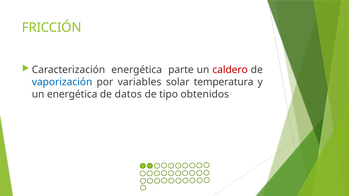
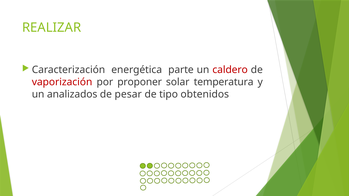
FRICCIÓN: FRICCIÓN -> REALIZAR (52, 28)
vaporización colour: blue -> red (62, 82)
variables: variables -> proponer (140, 82)
un energética: energética -> analizados (72, 94)
datos: datos -> pesar (128, 94)
